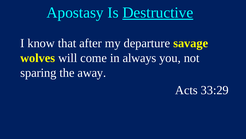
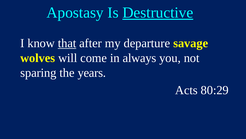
that underline: none -> present (67, 43)
away: away -> years (92, 73)
33:29: 33:29 -> 80:29 (215, 90)
